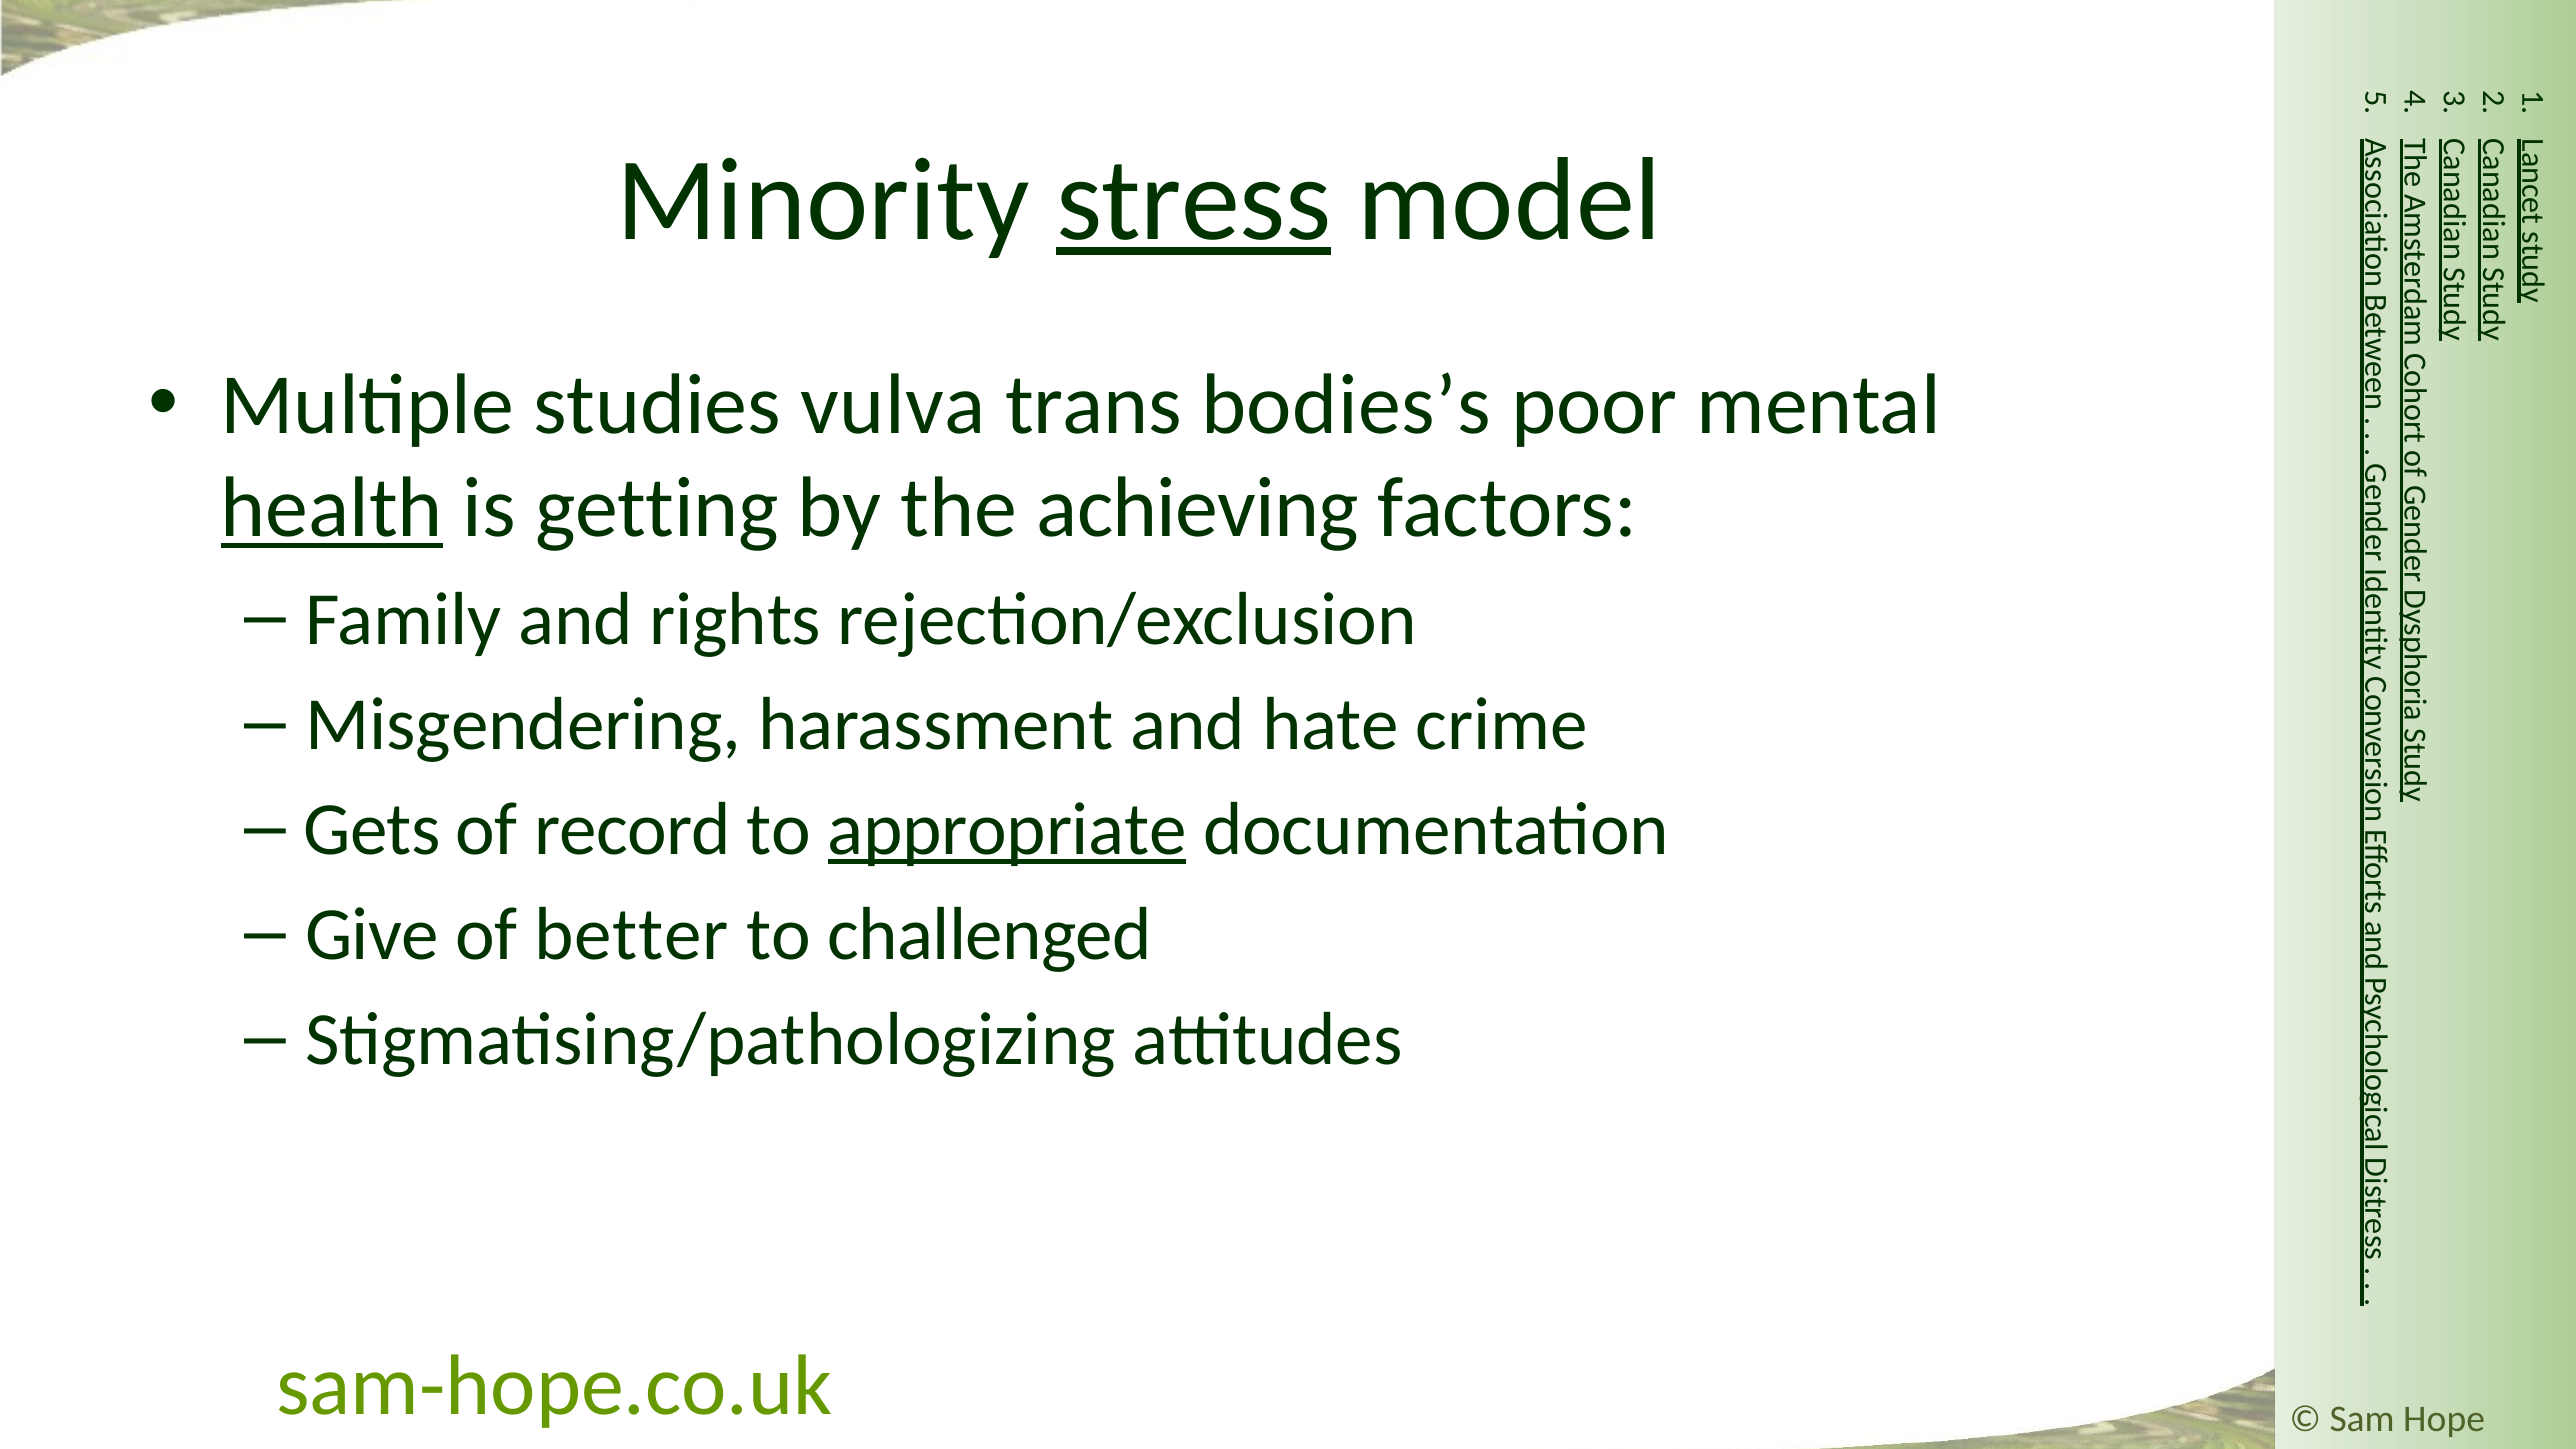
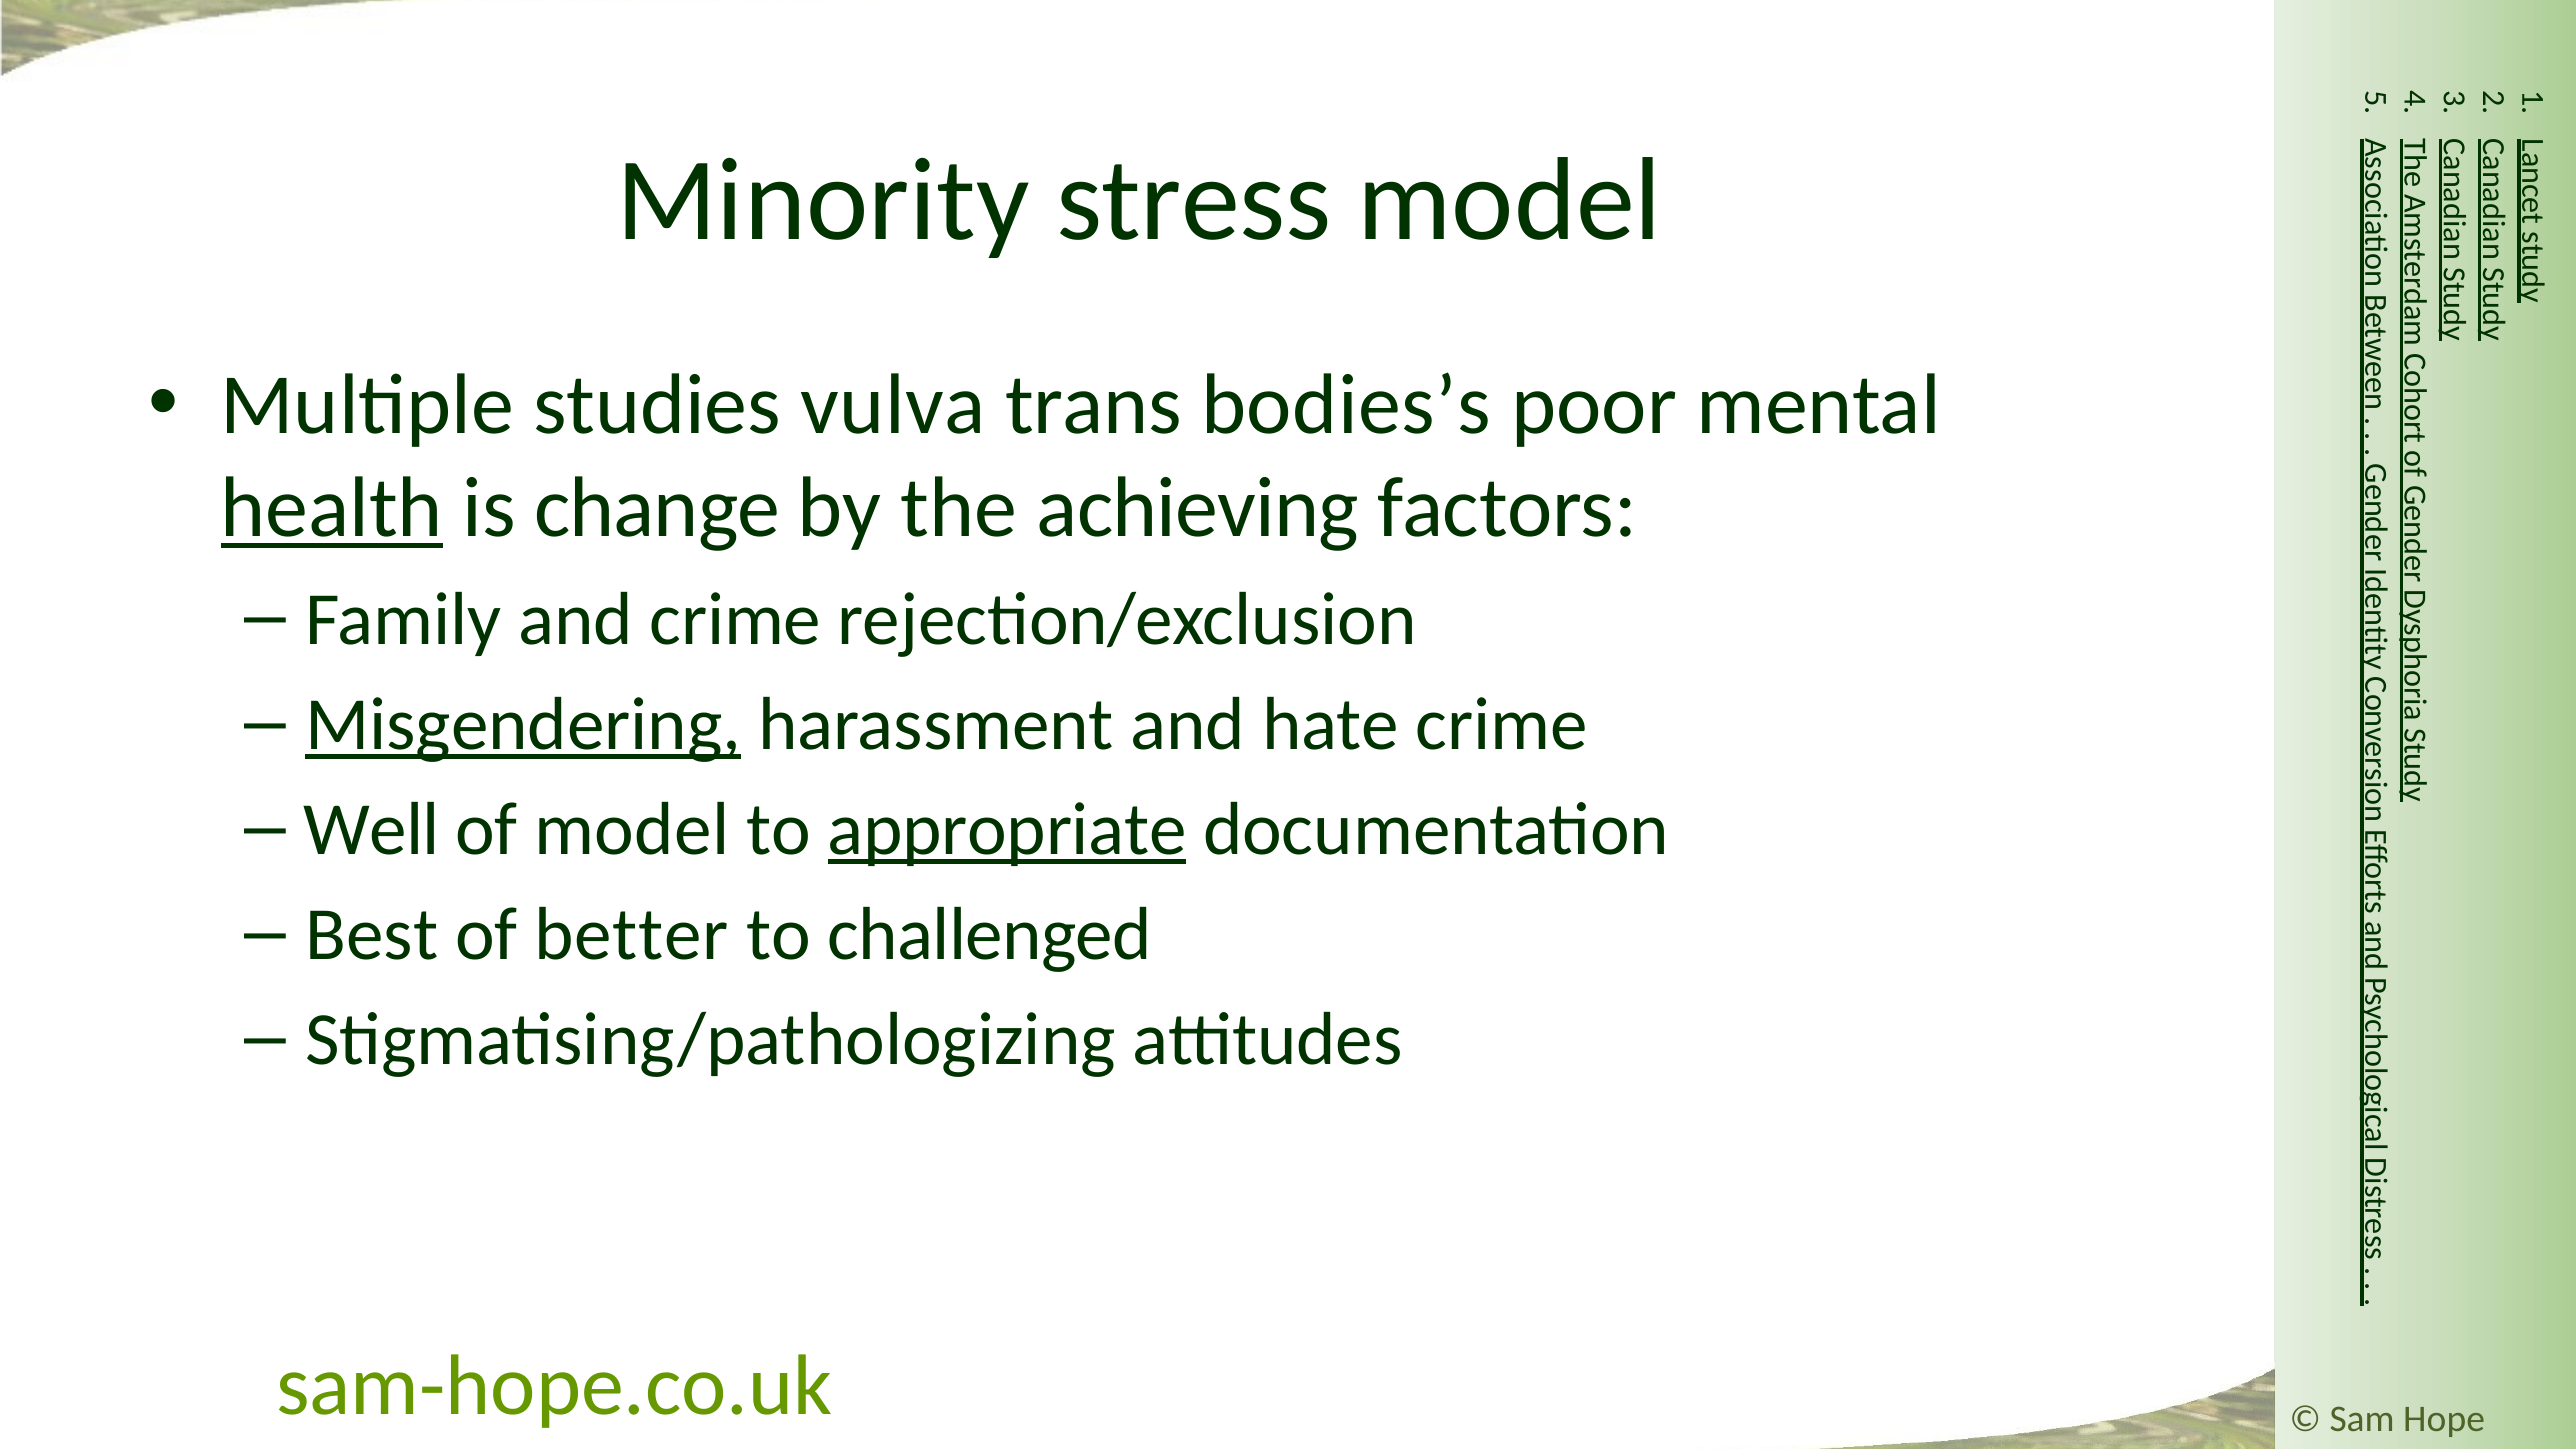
stress underline: present -> none (1194, 200)
getting: getting -> change (657, 509)
and rights: rights -> crime (736, 619)
Misgendering underline: none -> present (523, 724)
Gets: Gets -> Well (372, 829)
of record: record -> model (632, 829)
Give: Give -> Best (372, 934)
